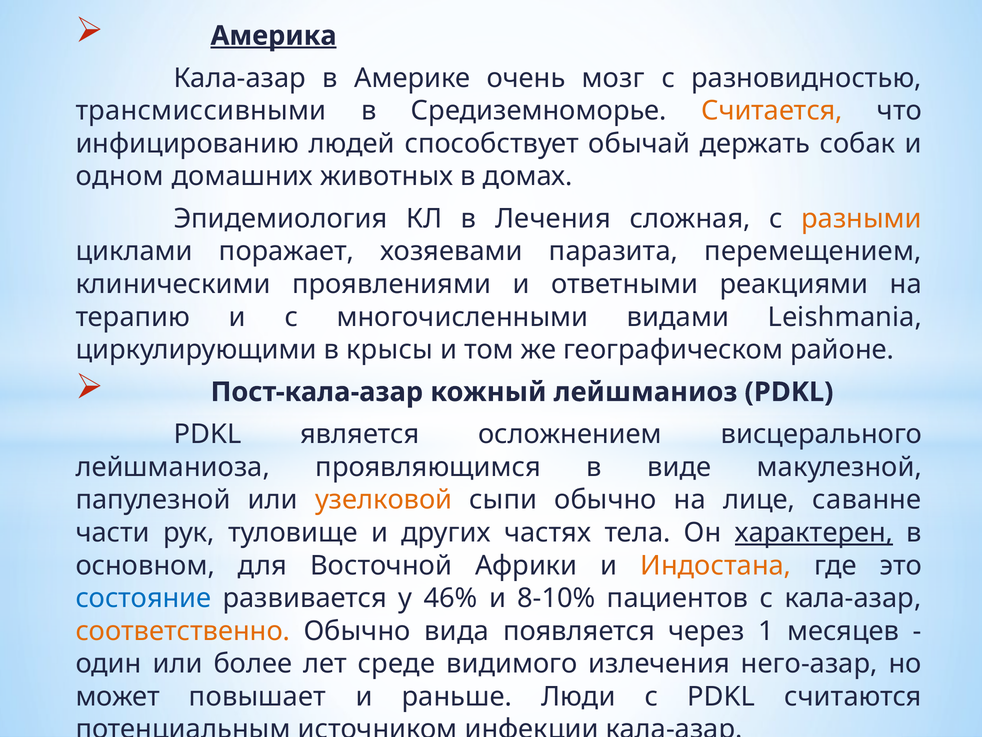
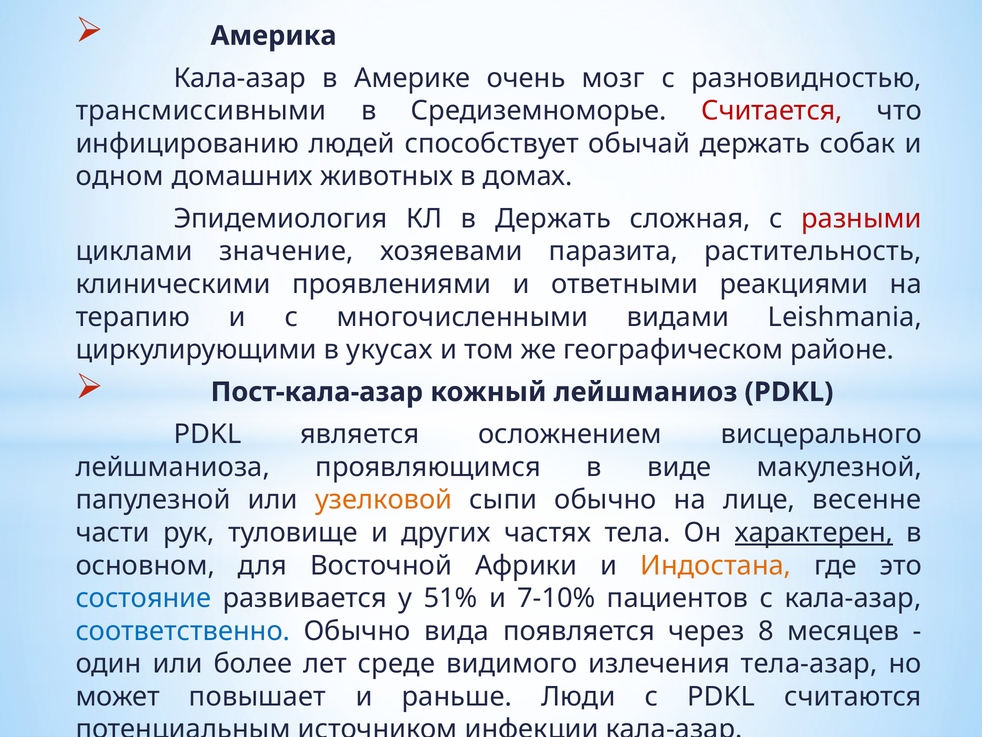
Америка underline: present -> none (274, 36)
Считается colour: orange -> red (772, 111)
в Лечения: Лечения -> Держать (553, 219)
разными colour: orange -> red (862, 219)
поражает: поражает -> значение (286, 251)
перемещением: перемещением -> растительность (813, 251)
крысы: крысы -> укусах (390, 350)
саванне: саванне -> весенне (867, 500)
46%: 46% -> 51% (451, 598)
8-10%: 8-10% -> 7-10% (557, 598)
соответственно colour: orange -> blue (183, 631)
1: 1 -> 8 (766, 631)
него-азар: него-азар -> тела-азар (809, 663)
